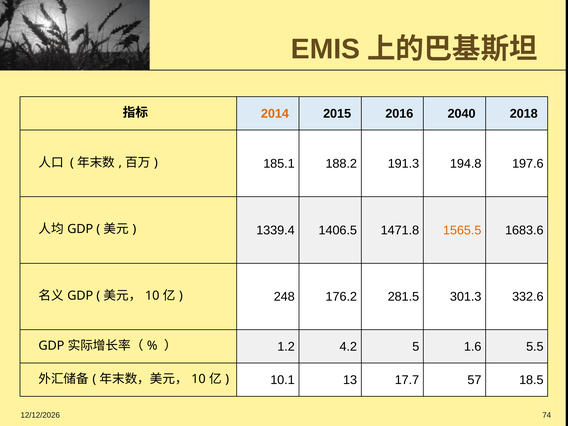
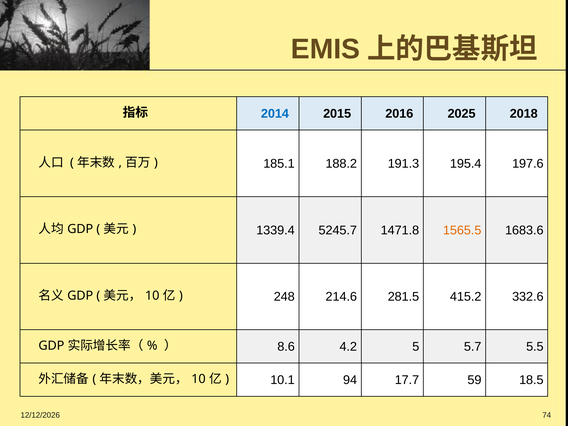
2014 colour: orange -> blue (275, 114)
2040: 2040 -> 2025 (462, 114)
194.8: 194.8 -> 195.4 (466, 164)
1406.5: 1406.5 -> 5245.7 (338, 230)
176.2: 176.2 -> 214.6 (341, 297)
301.3: 301.3 -> 415.2 (466, 297)
1.2: 1.2 -> 8.6 (286, 347)
1.6: 1.6 -> 5.7 (473, 347)
13: 13 -> 94 (350, 380)
57: 57 -> 59 (474, 380)
